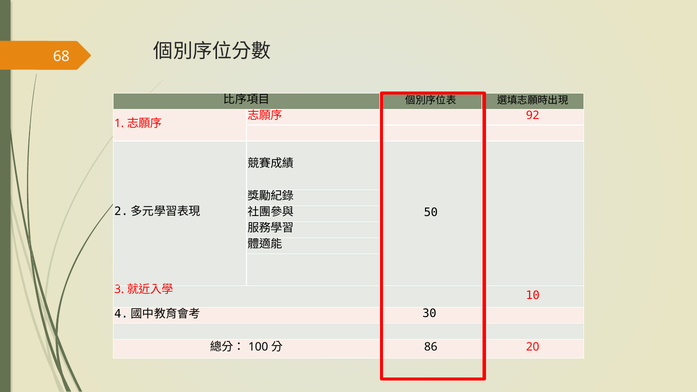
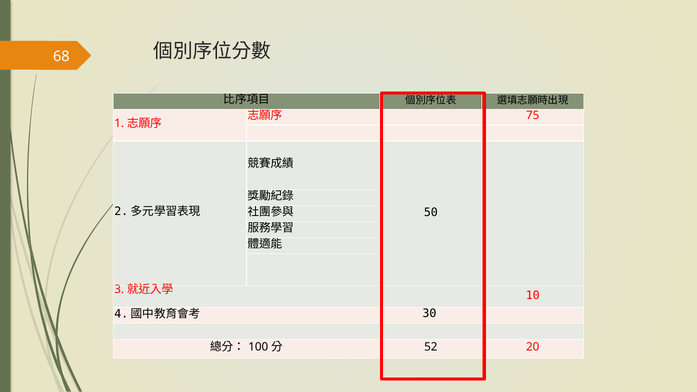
92: 92 -> 75 (533, 115)
86: 86 -> 52 (431, 347)
